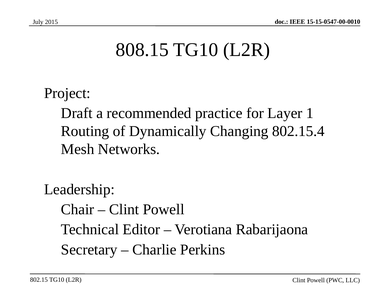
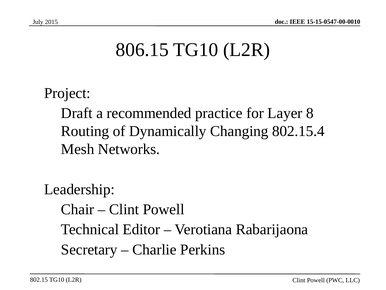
808.15: 808.15 -> 806.15 (142, 50)
1: 1 -> 8 (310, 113)
